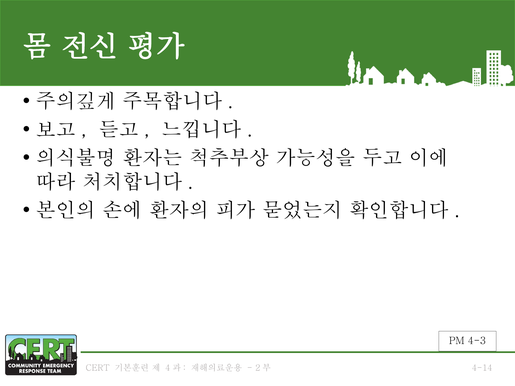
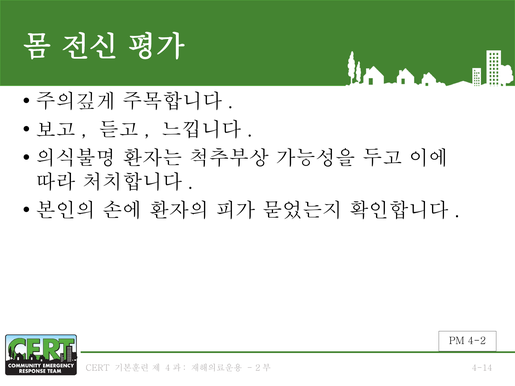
4-3: 4-3 -> 4-2 (477, 341)
